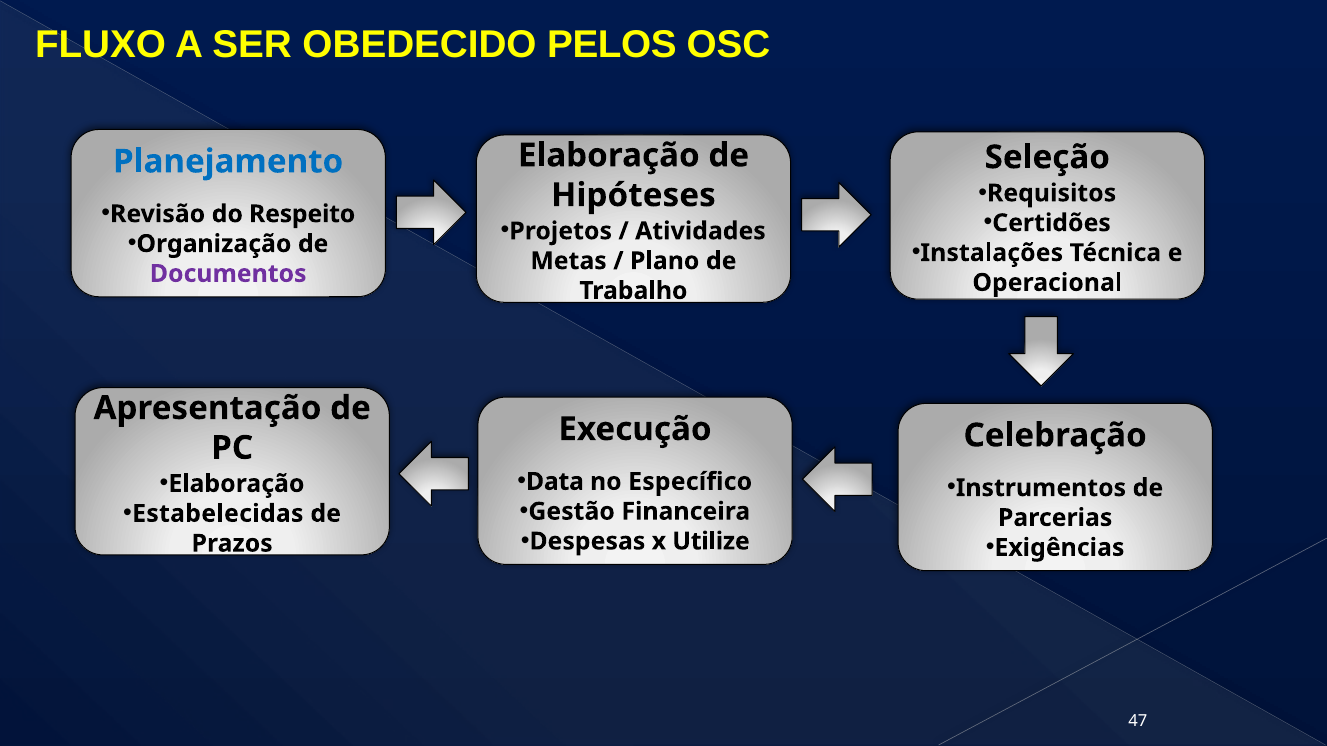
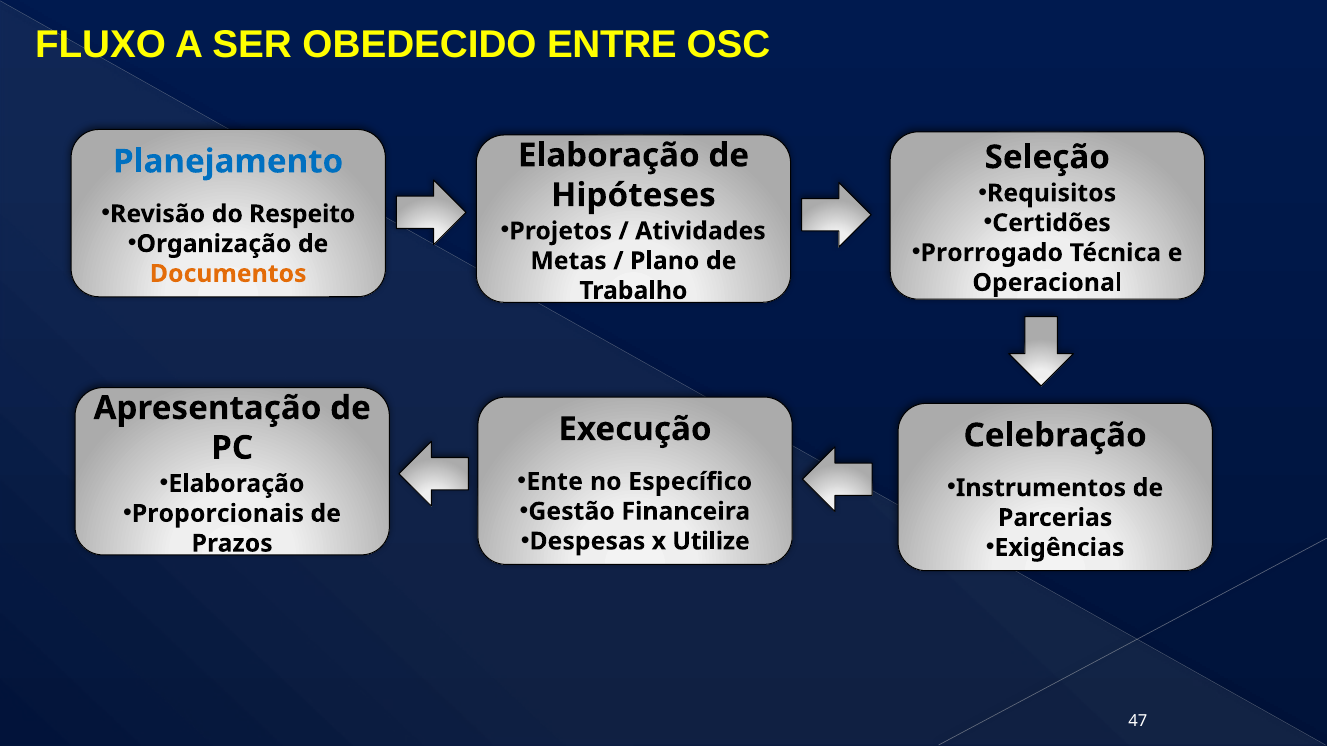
PELOS: PELOS -> ENTRE (612, 45)
Instalações: Instalações -> Prorrogado (992, 253)
Documentos colour: purple -> orange (228, 274)
Data: Data -> Ente (555, 482)
Estabelecidas: Estabelecidas -> Proporcionais (218, 514)
